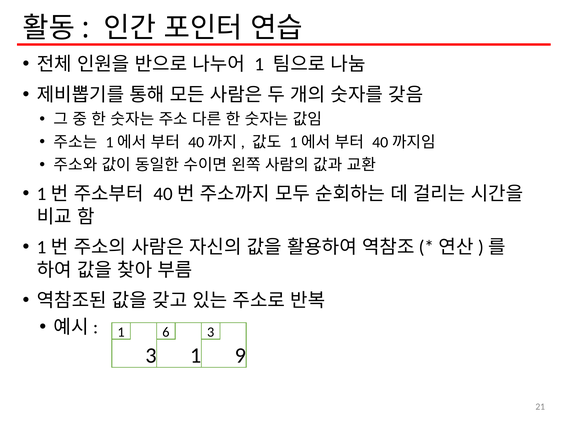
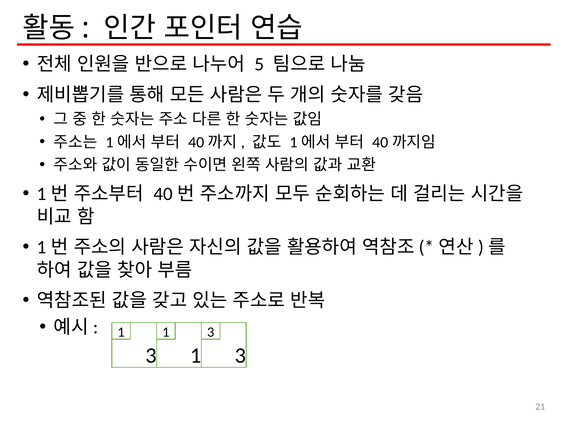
1: 1 -> 5 (259, 64)
1 6: 6 -> 1 (166, 333)
3 1 9: 9 -> 3 (241, 356)
